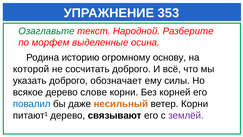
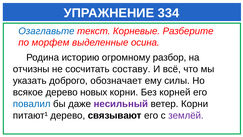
353: 353 -> 334 (168, 13)
Озаглавьте colour: green -> blue (46, 31)
Народной: Народной -> Корневые (137, 31)
основу: основу -> разбор (170, 57)
которой: которой -> отчизны (31, 69)
сосчитать доброго: доброго -> составу (131, 69)
слове: слове -> новых (94, 92)
несильный colour: orange -> purple (121, 104)
